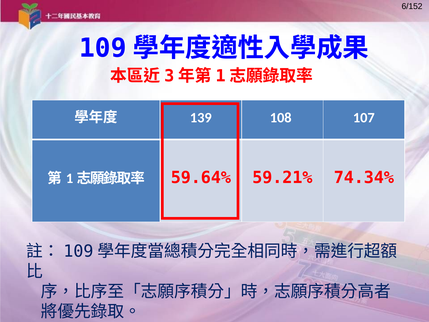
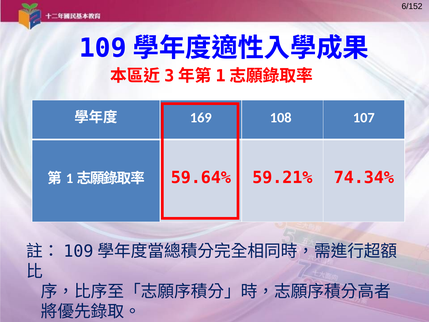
139: 139 -> 169 (201, 118)
